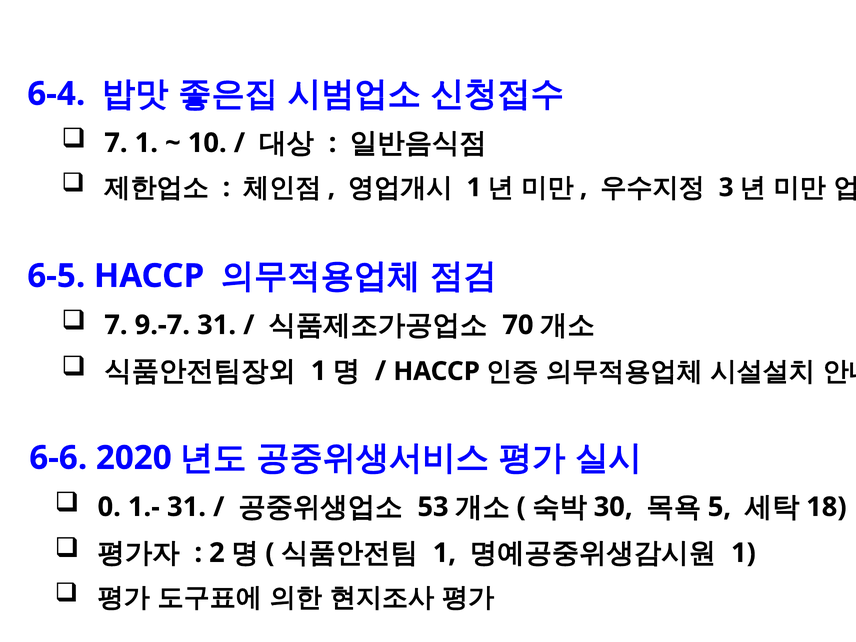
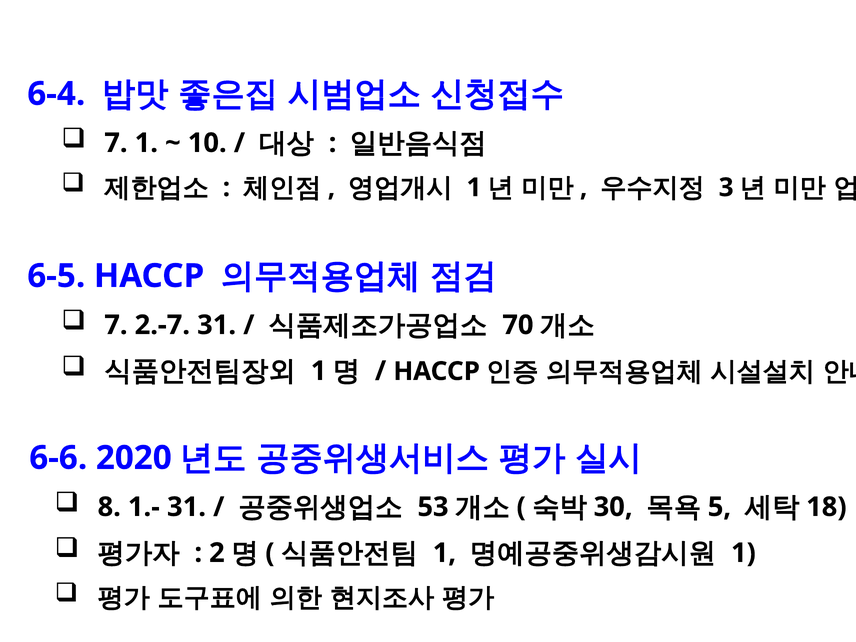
9.-7: 9.-7 -> 2.-7 (162, 325)
0: 0 -> 8 (109, 507)
